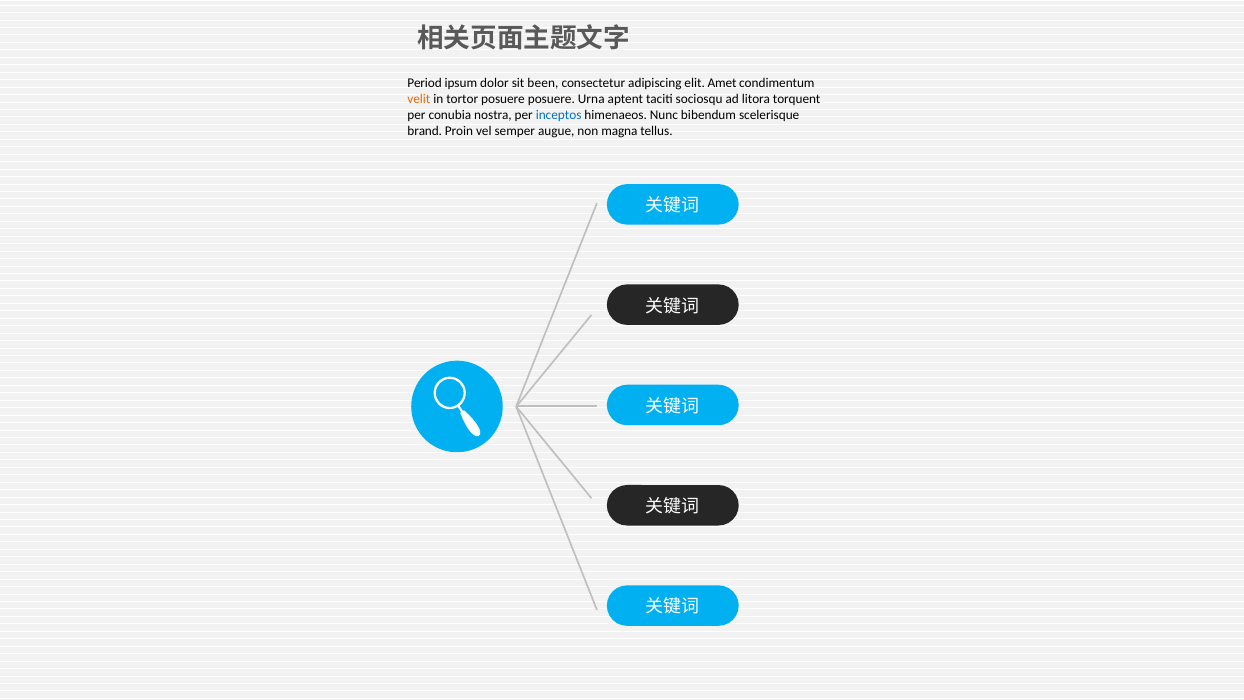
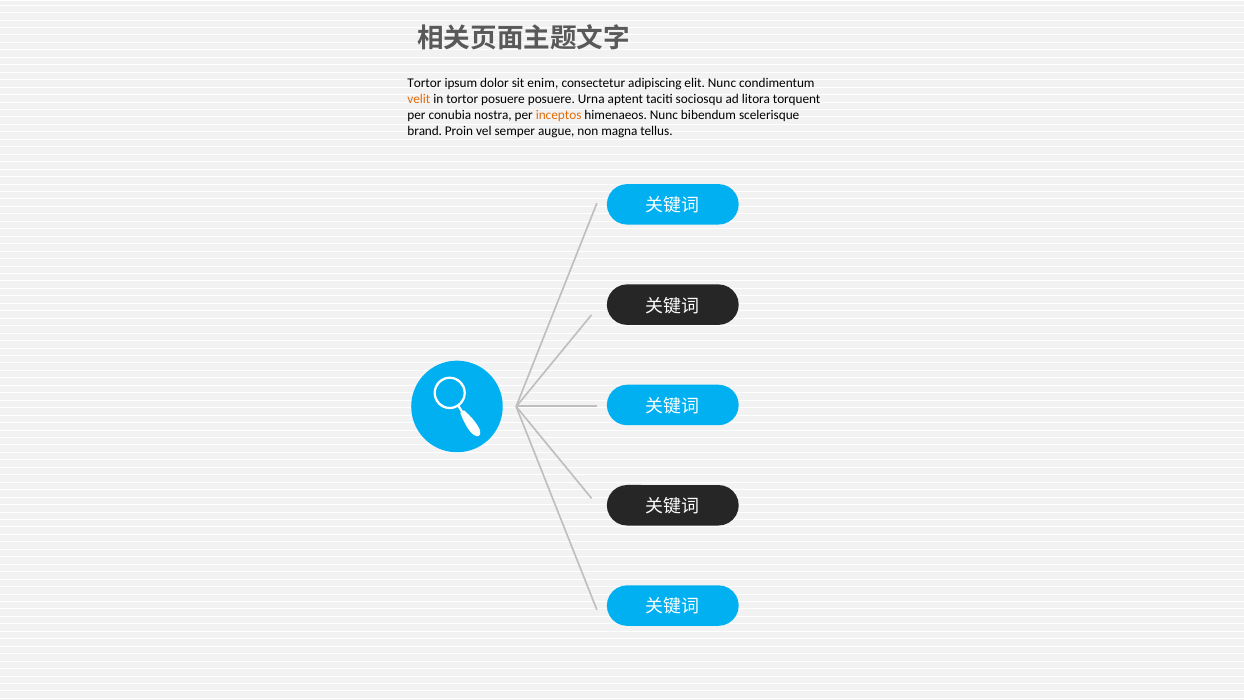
Period: Period -> Tortor (424, 83)
been: been -> enim (543, 83)
elit Amet: Amet -> Nunc (722, 83)
inceptos colour: blue -> orange (559, 115)
